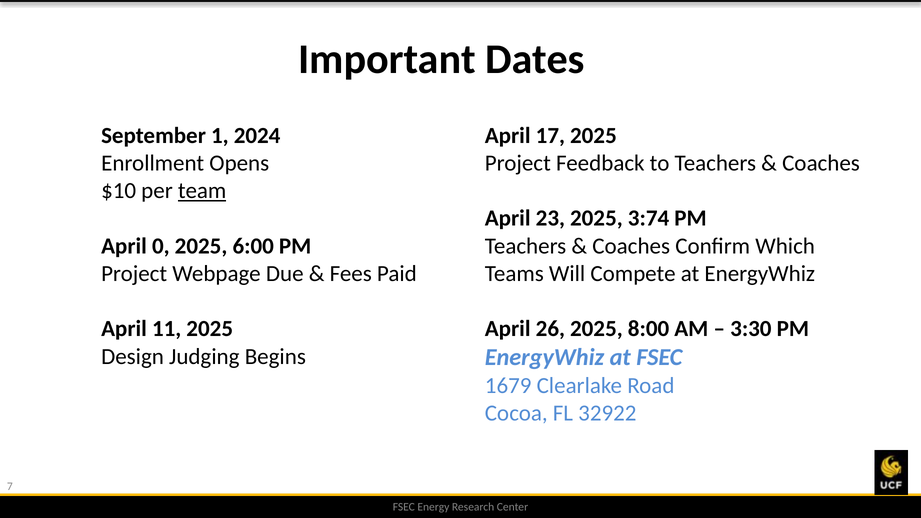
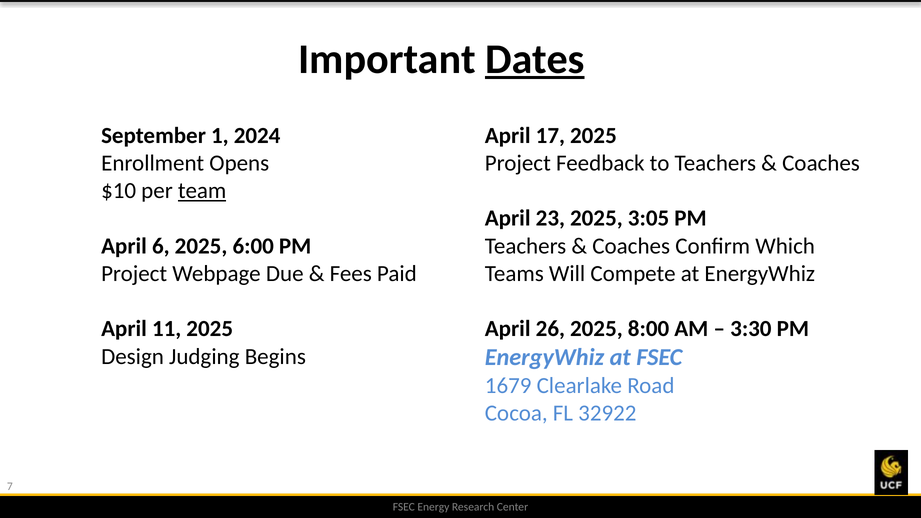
Dates underline: none -> present (535, 59)
3:74: 3:74 -> 3:05 (649, 218)
0: 0 -> 6 (161, 246)
